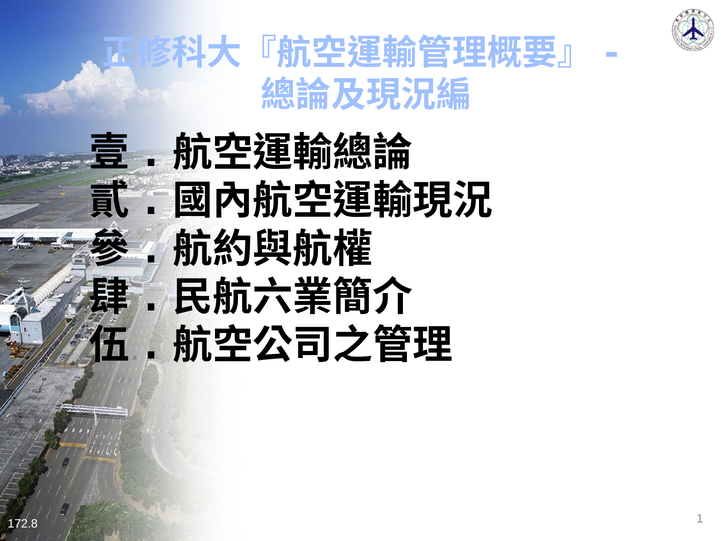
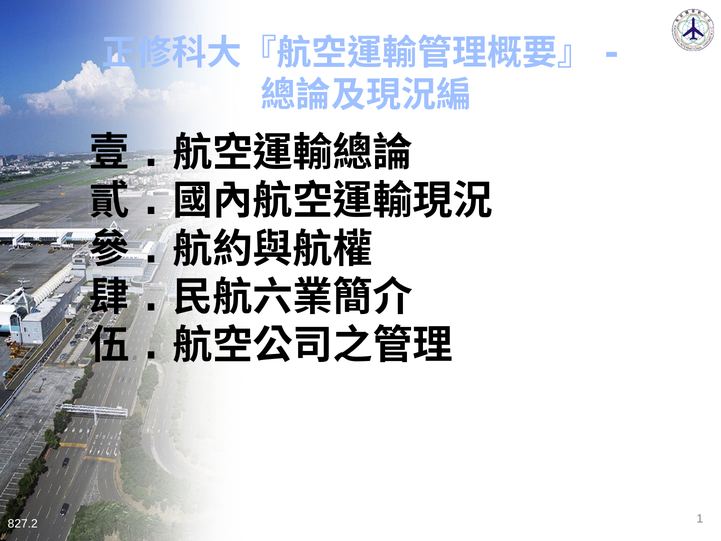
172.8: 172.8 -> 827.2 (23, 524)
